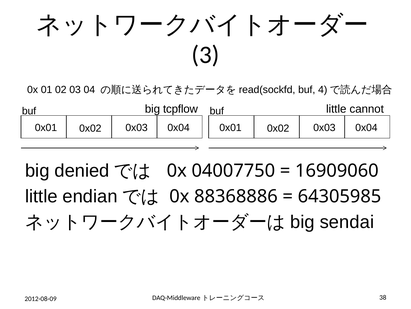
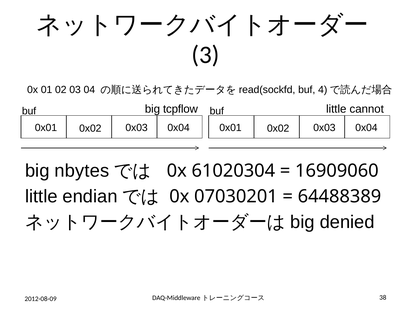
denied: denied -> nbytes (82, 170)
04007750: 04007750 -> 61020304 (233, 170)
88368886: 88368886 -> 07030201 (236, 196)
64305985: 64305985 -> 64488389 (339, 196)
sendai: sendai -> denied (347, 222)
